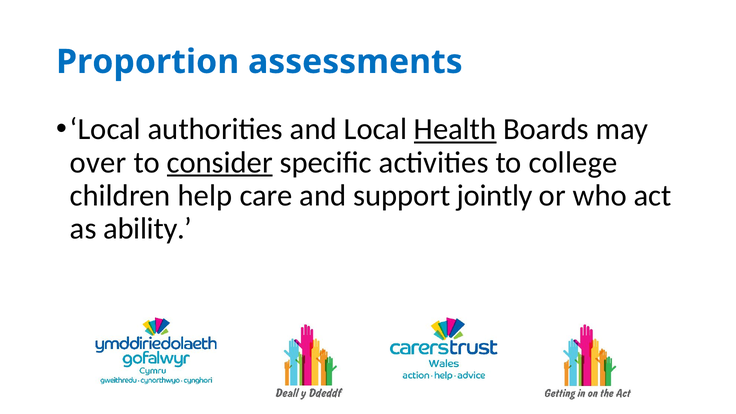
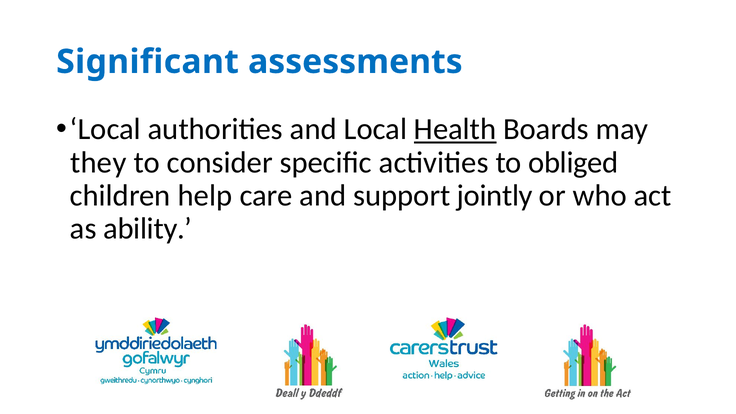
Proportion: Proportion -> Significant (148, 62)
over: over -> they (98, 162)
consider underline: present -> none (220, 162)
college: college -> obliged (573, 162)
